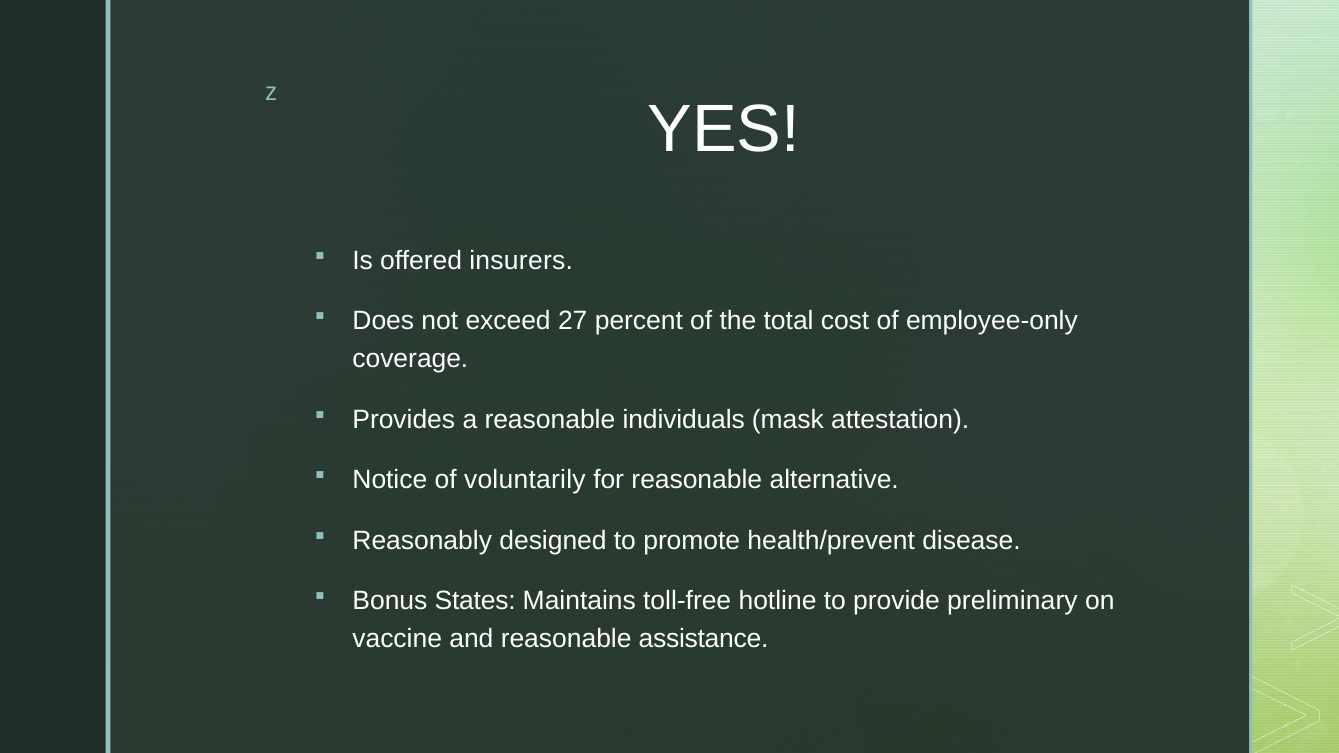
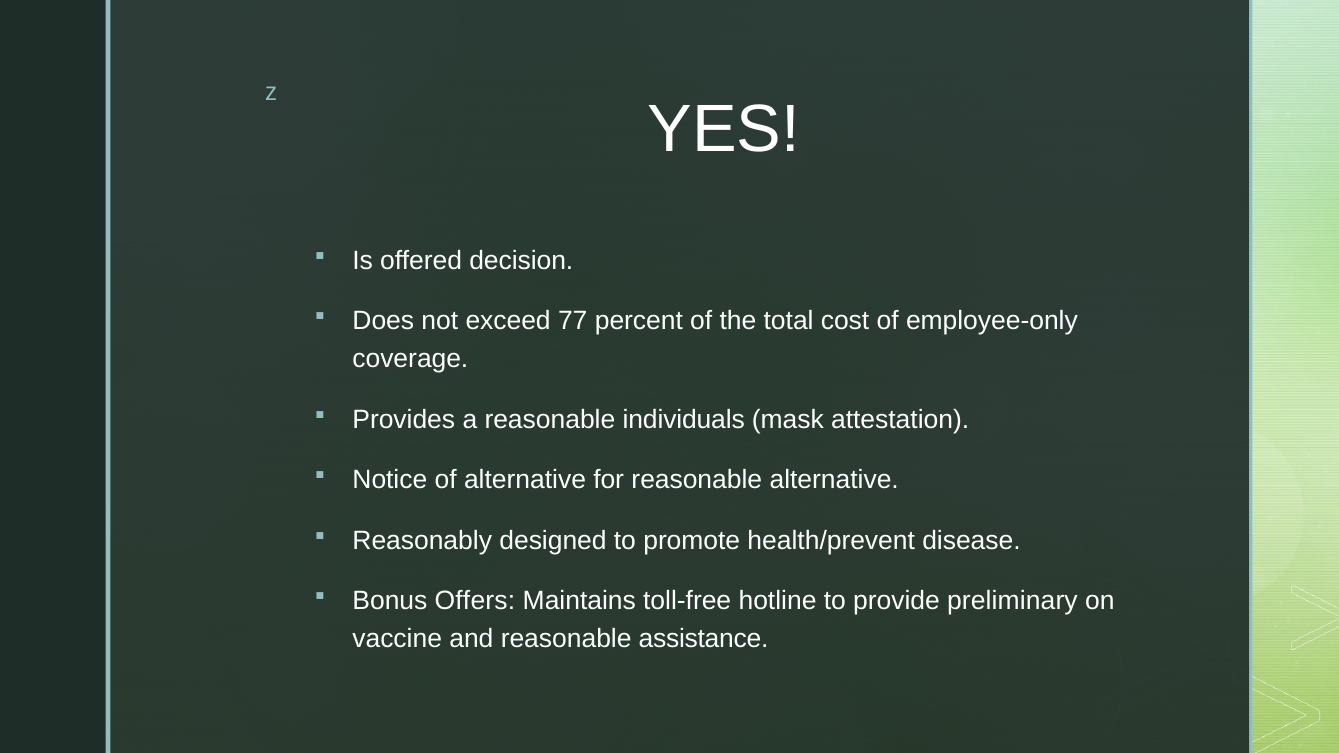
insurers: insurers -> decision (521, 261)
27: 27 -> 77 (573, 321)
of voluntarily: voluntarily -> alternative (525, 480)
States: States -> Offers (475, 601)
